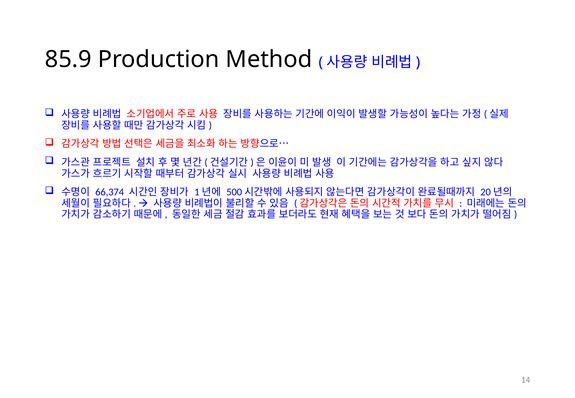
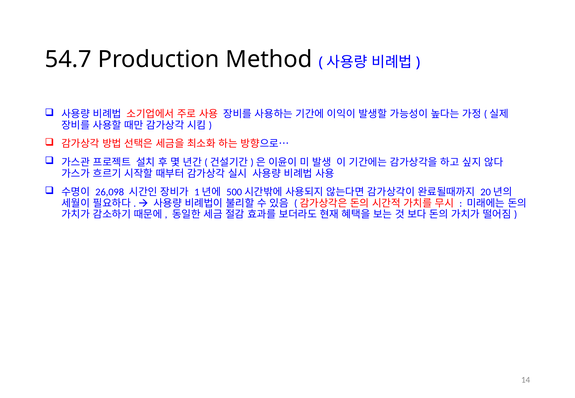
85.9: 85.9 -> 54.7 (68, 60)
66,374: 66,374 -> 26,098 (110, 192)
